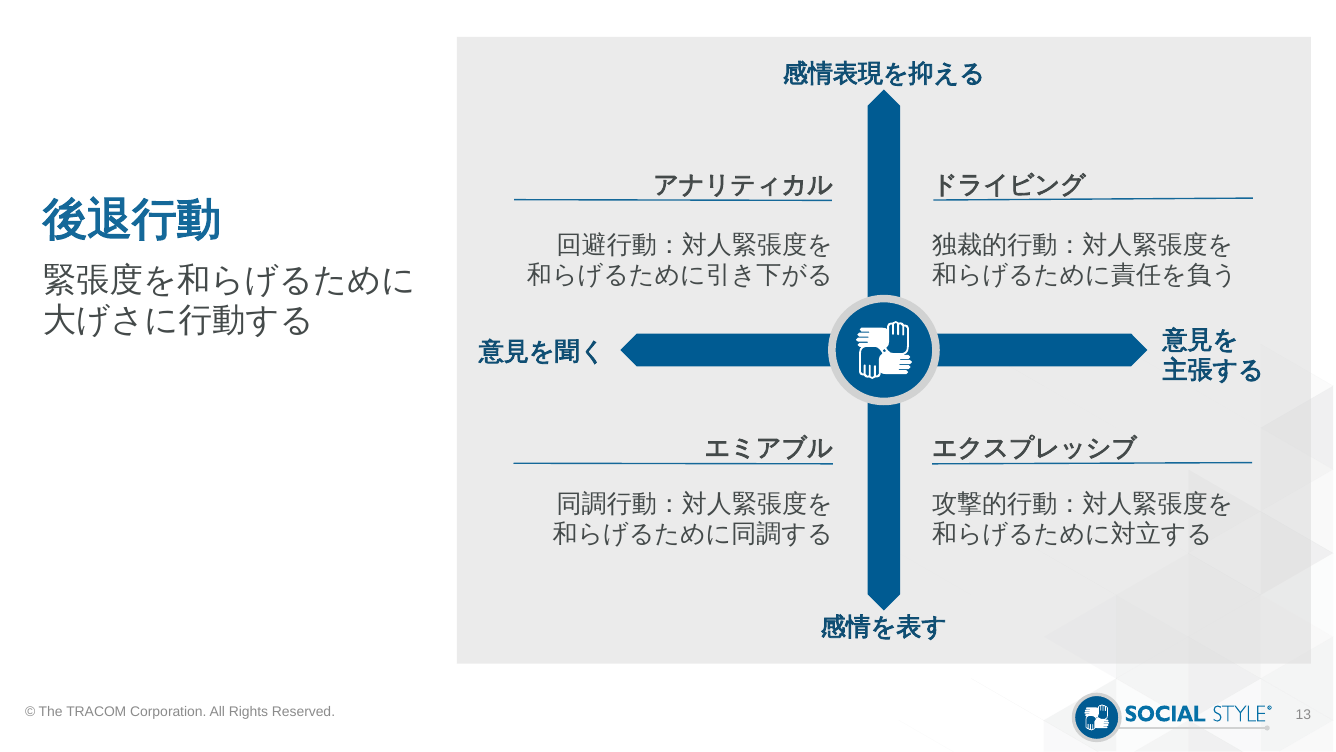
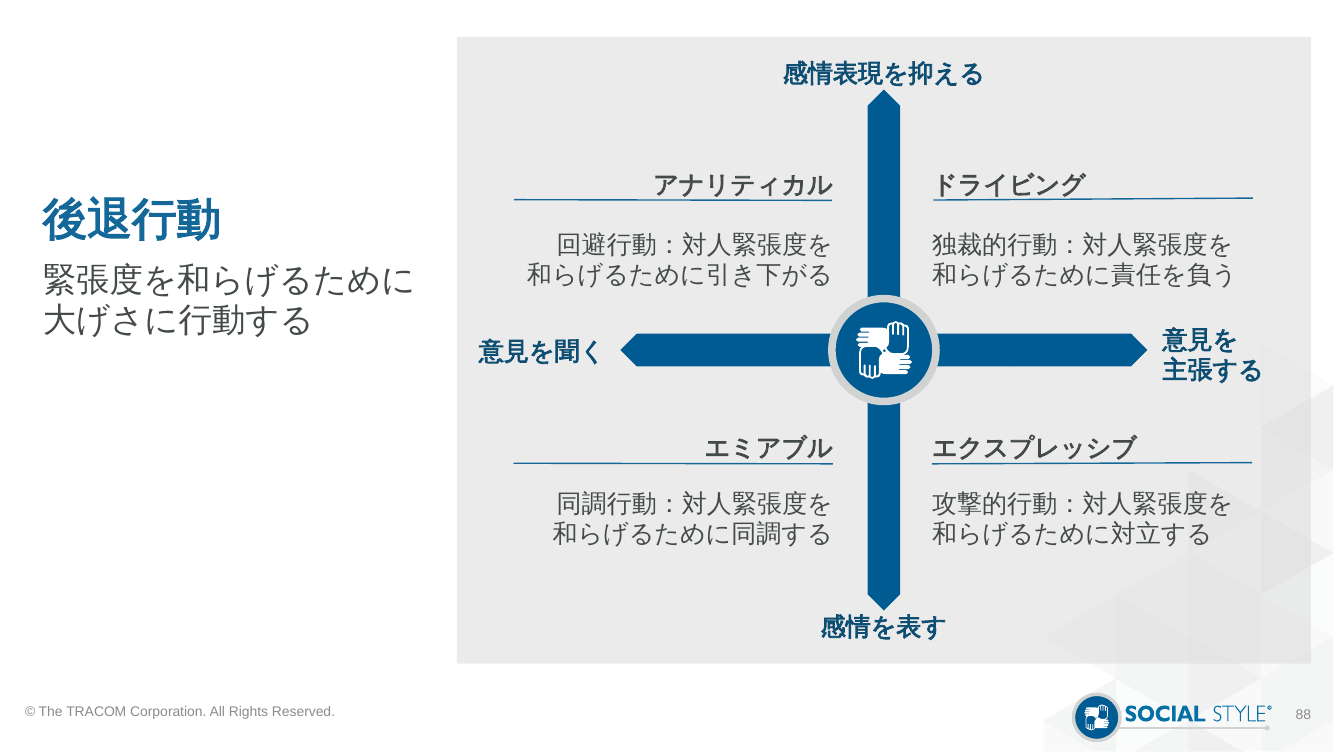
13: 13 -> 88 (1303, 715)
